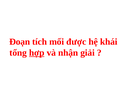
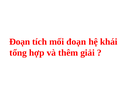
mối được: được -> đoạn (76, 42)
hợp underline: present -> none (37, 53)
nhận: nhận -> thêm (68, 53)
